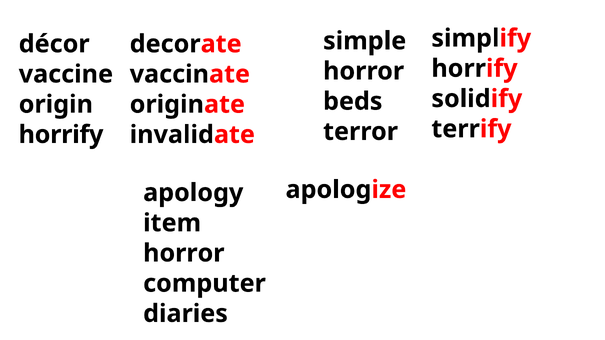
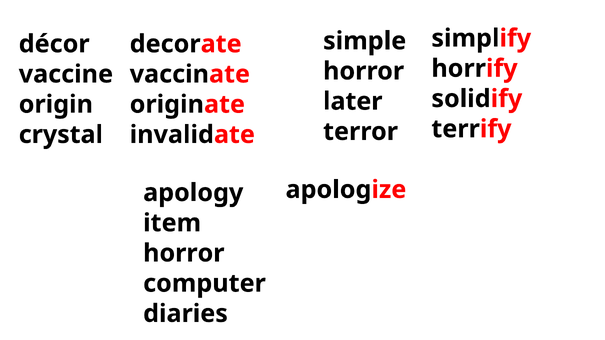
beds: beds -> later (353, 101)
horrify: horrify -> crystal (61, 135)
